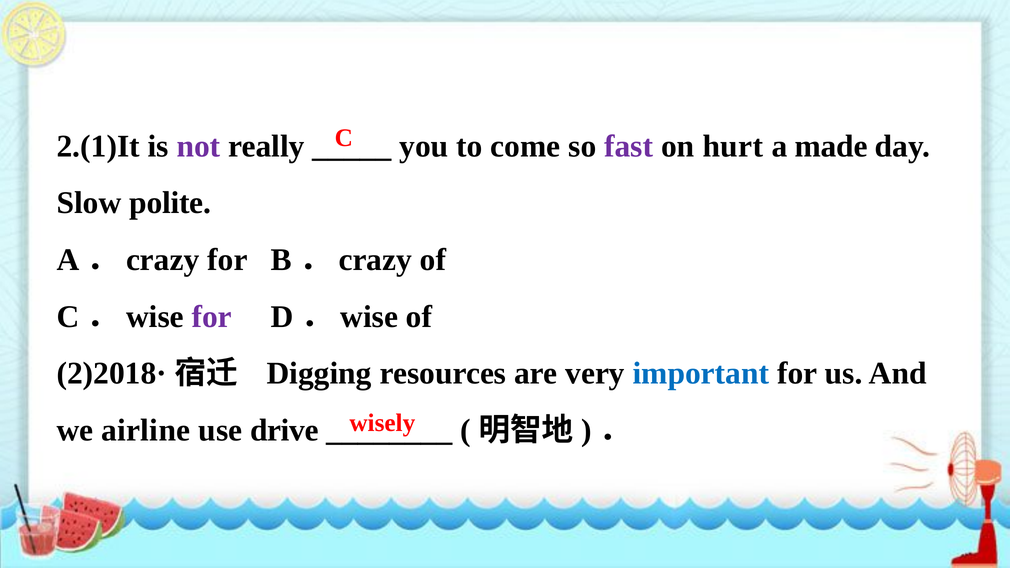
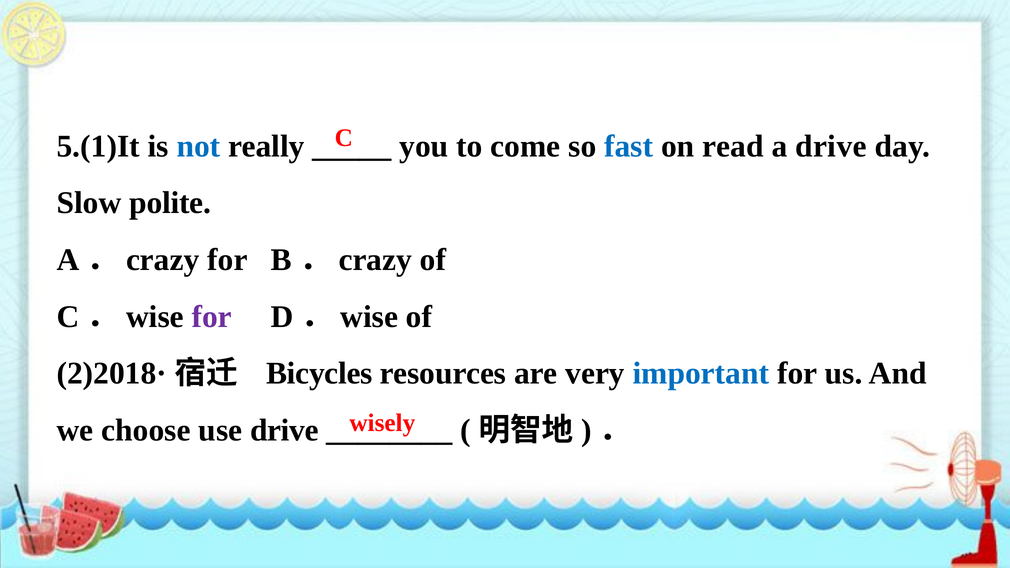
2.(1)It: 2.(1)It -> 5.(1)It (98, 146)
not colour: purple -> blue (198, 146)
fast colour: purple -> blue (629, 146)
hurt: hurt -> read (733, 146)
a made: made -> drive (831, 146)
Digging: Digging -> Bicycles (319, 374)
airline: airline -> choose (146, 430)
